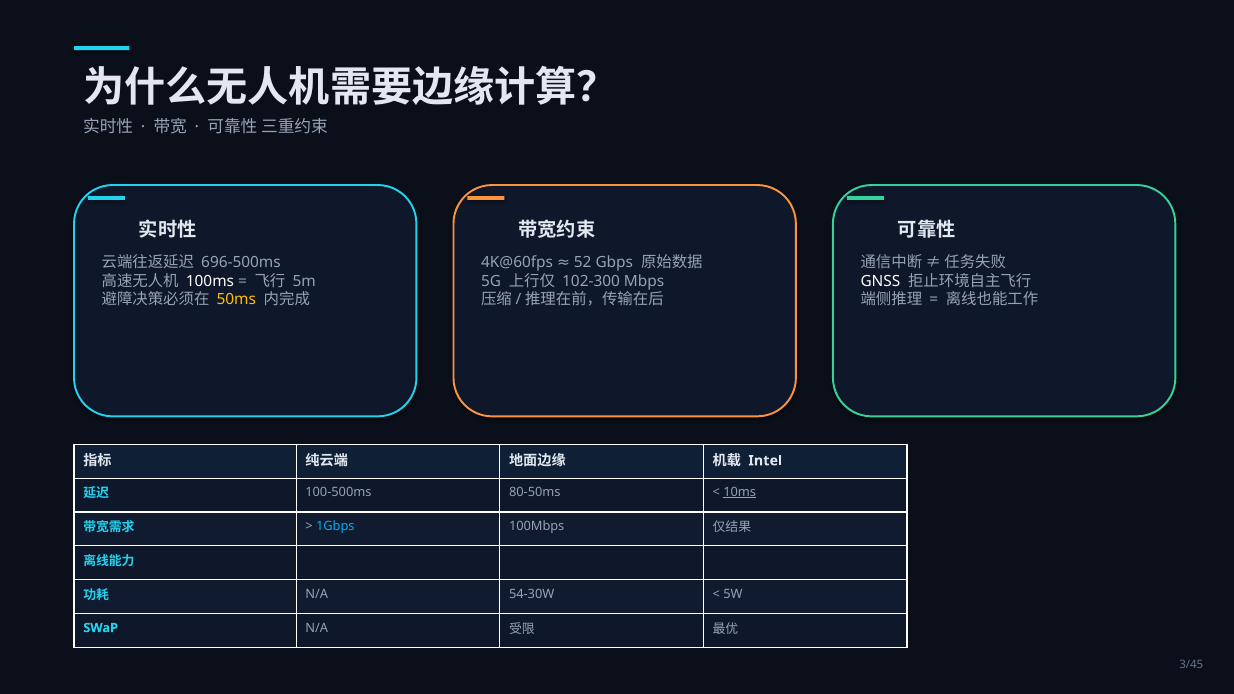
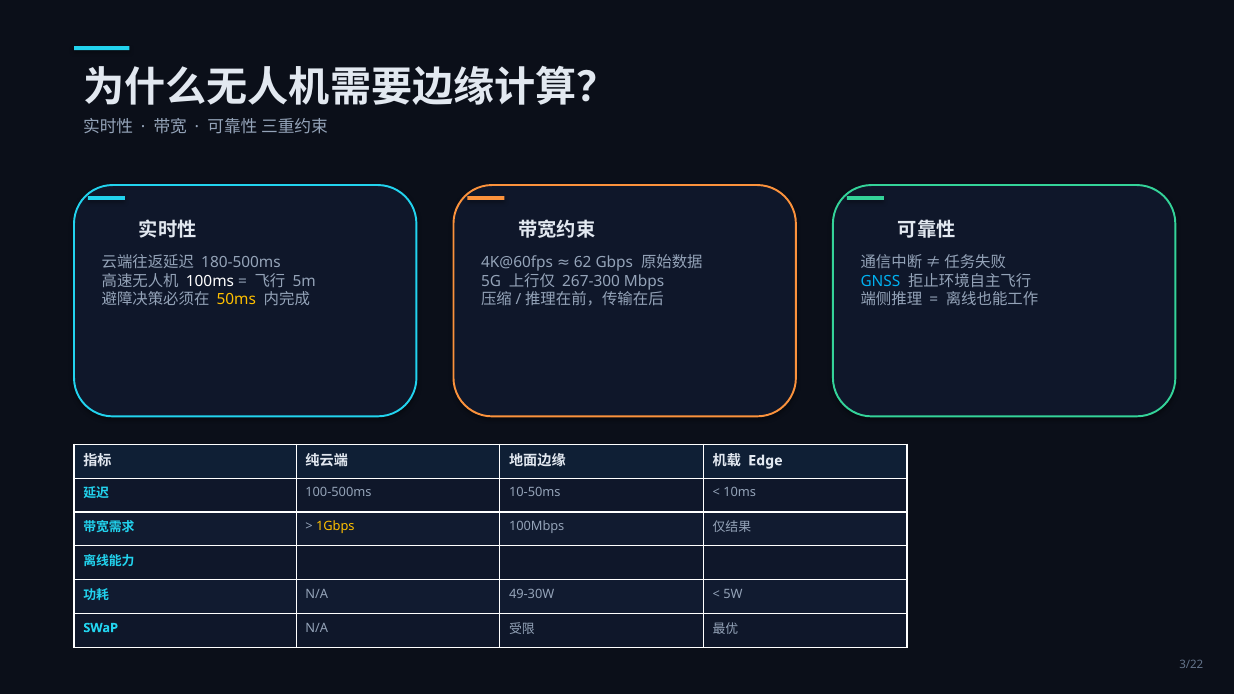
696-500ms: 696-500ms -> 180-500ms (241, 263)
52: 52 -> 62 (583, 263)
102-300: 102-300 -> 267-300 (591, 281)
GNSS colour: white -> light blue (880, 281)
Intel: Intel -> Edge (765, 461)
80-50ms: 80-50ms -> 10-50ms (535, 492)
10ms underline: present -> none (740, 492)
1Gbps colour: light blue -> yellow (335, 526)
54-30W: 54-30W -> 49-30W (532, 594)
3/45: 3/45 -> 3/22 (1191, 665)
